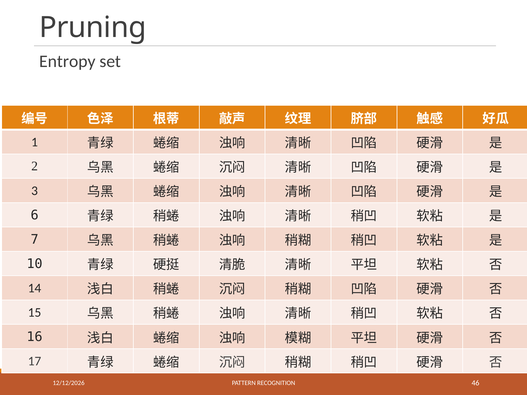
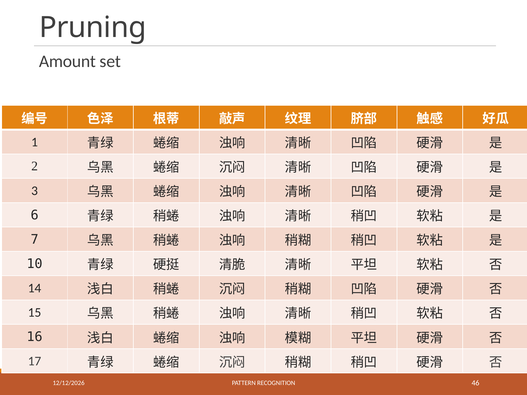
Entropy: Entropy -> Amount (67, 61)
